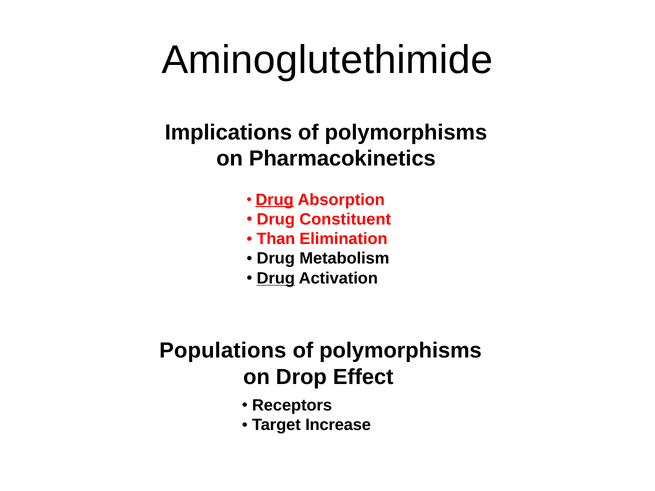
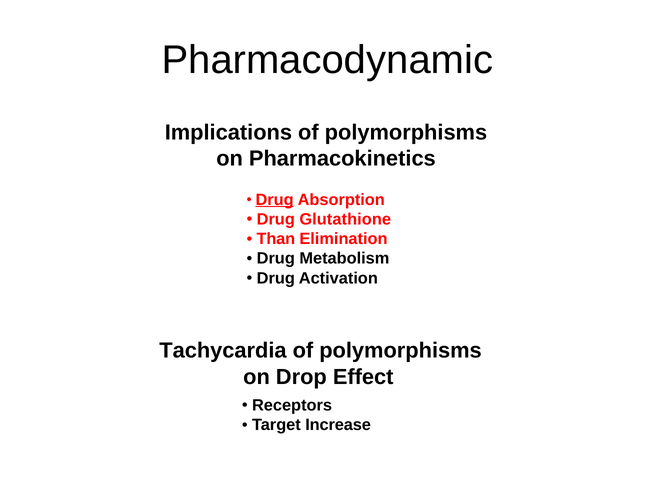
Aminoglutethimide: Aminoglutethimide -> Pharmacodynamic (327, 60)
Constituent: Constituent -> Glutathione (345, 219)
Drug underline: present -> none (276, 278)
Populations: Populations -> Tachycardia (223, 351)
